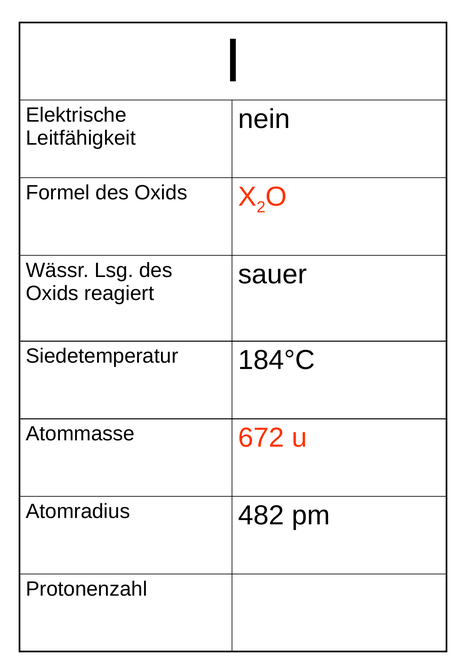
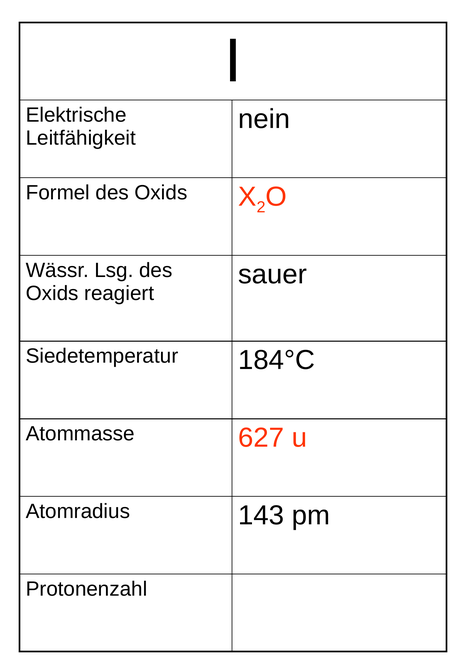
672: 672 -> 627 (261, 438)
482: 482 -> 143 (261, 516)
